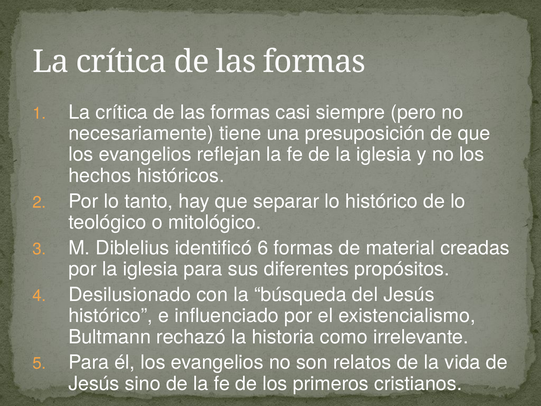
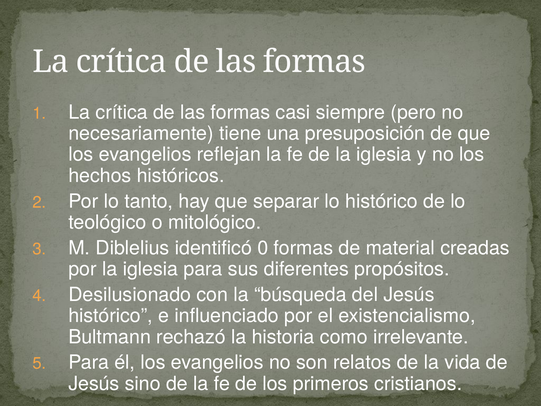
6: 6 -> 0 (263, 248)
